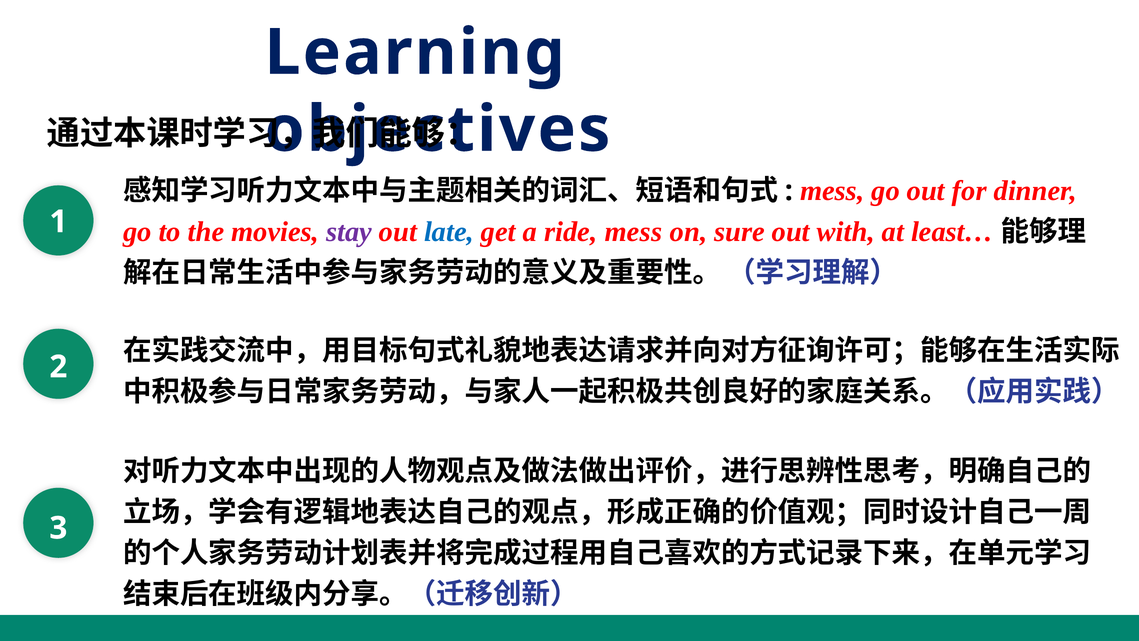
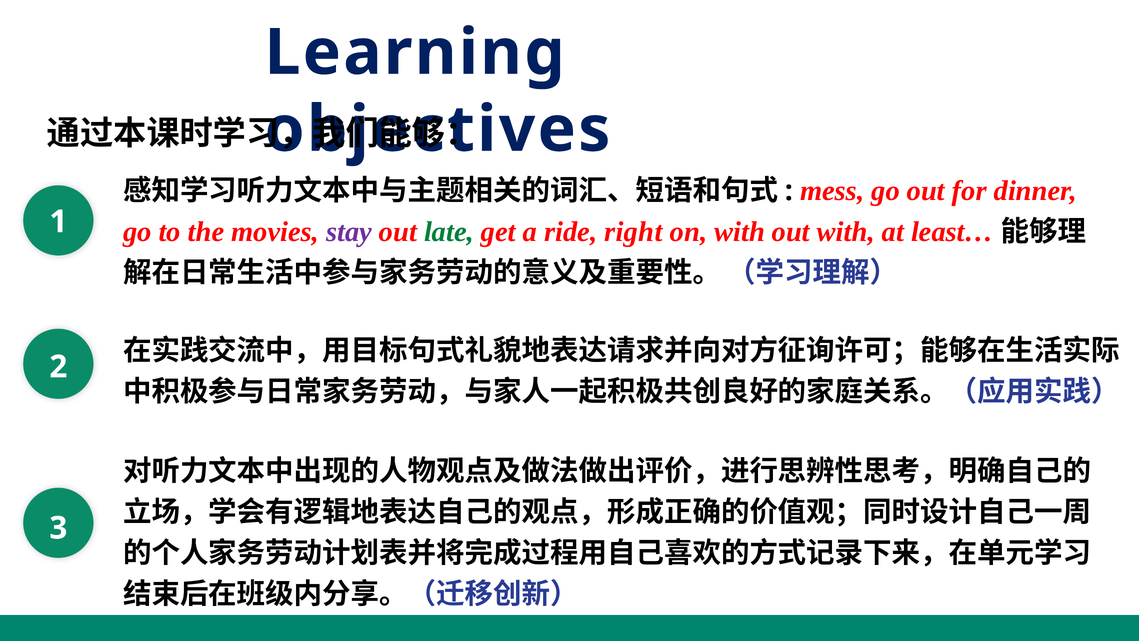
late colour: blue -> green (449, 232)
ride mess: mess -> right (633, 232)
on sure: sure -> with (740, 232)
